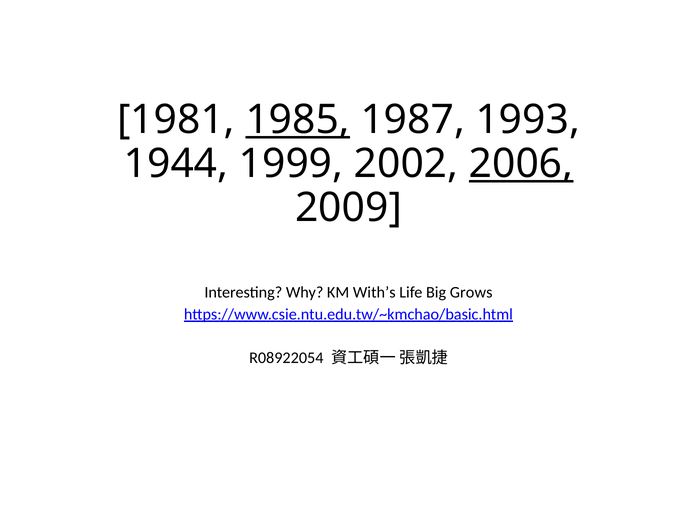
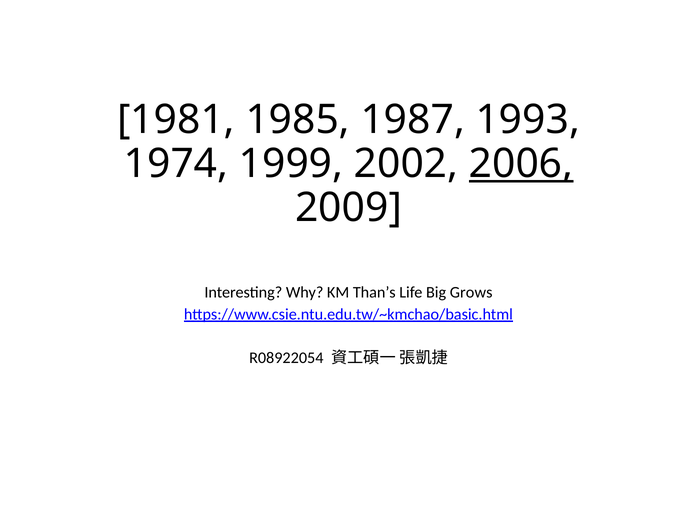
1985 underline: present -> none (298, 120)
1944: 1944 -> 1974 (176, 164)
With’s: With’s -> Than’s (374, 292)
